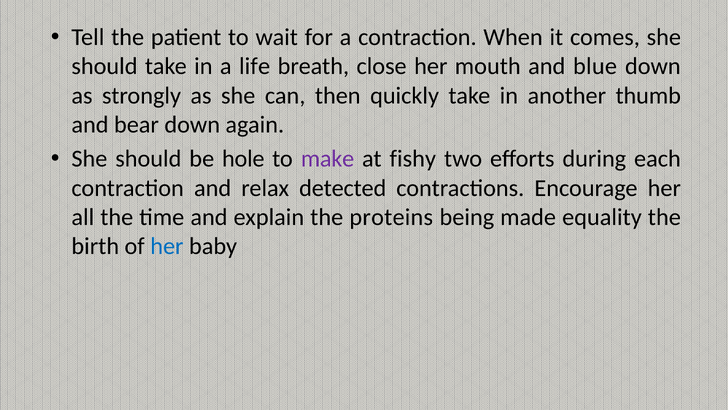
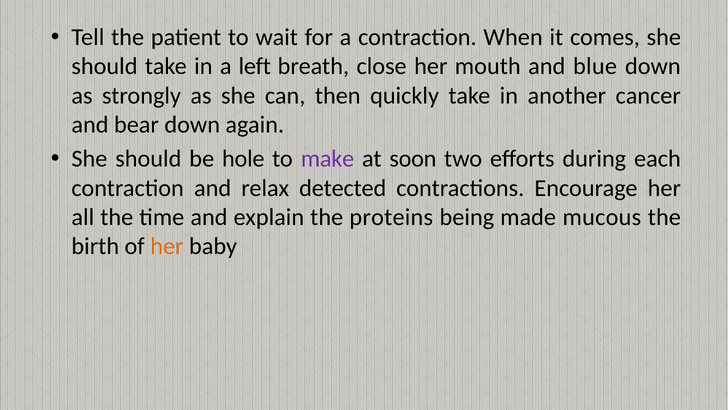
life: life -> left (255, 66)
thumb: thumb -> cancer (648, 96)
fishy: fishy -> soon (413, 159)
equality: equality -> mucous (602, 217)
her colour: blue -> orange (167, 246)
